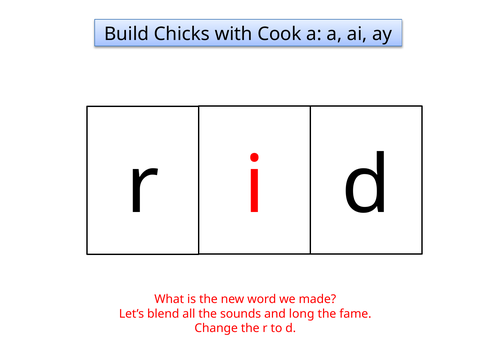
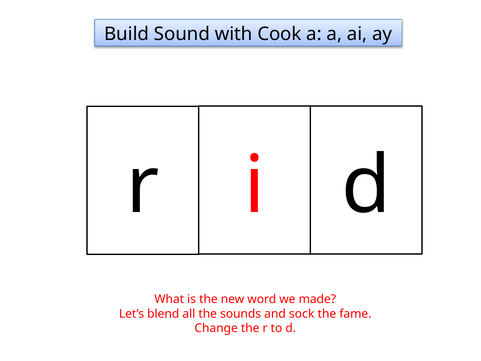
Chicks: Chicks -> Sound (182, 34)
long: long -> sock (302, 314)
